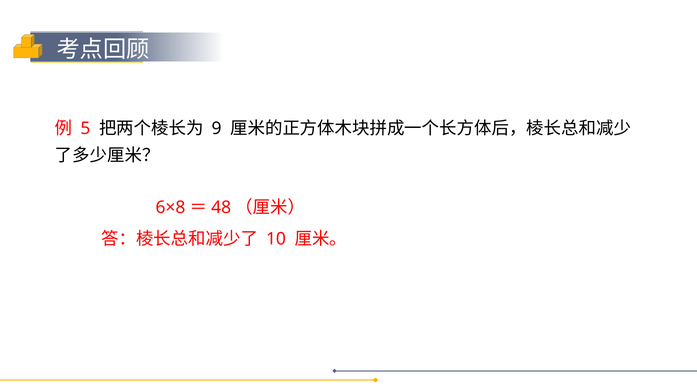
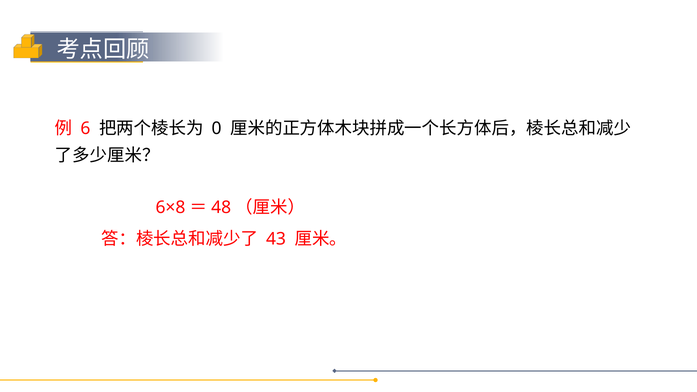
5: 5 -> 6 (85, 128)
9: 9 -> 0 (217, 128)
10: 10 -> 43 (276, 239)
